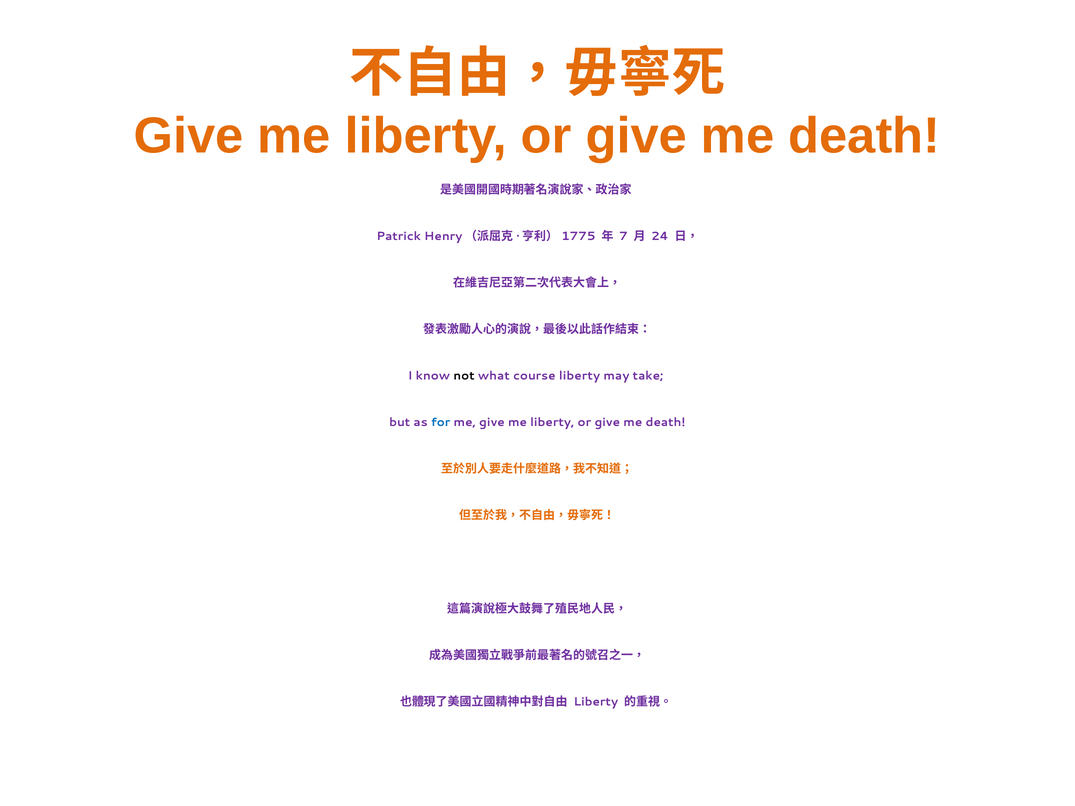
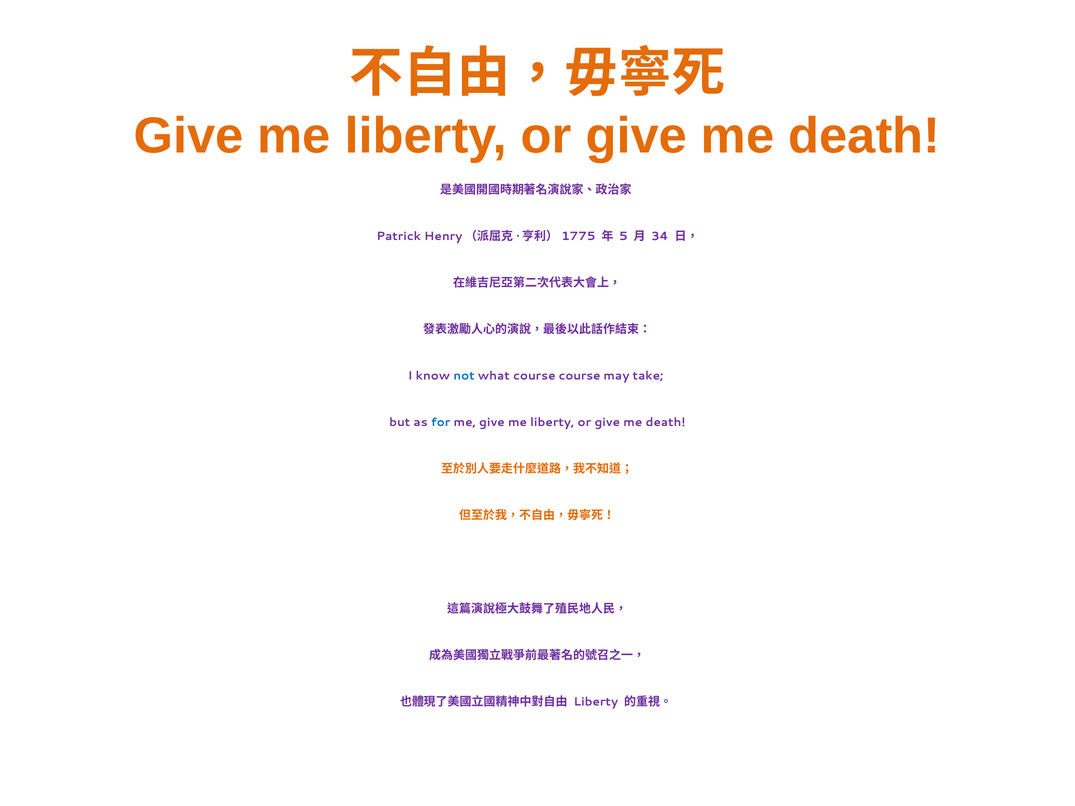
7: 7 -> 5 (623, 236)
24: 24 -> 34 (660, 236)
not colour: black -> blue (464, 376)
course liberty: liberty -> course (580, 376)
